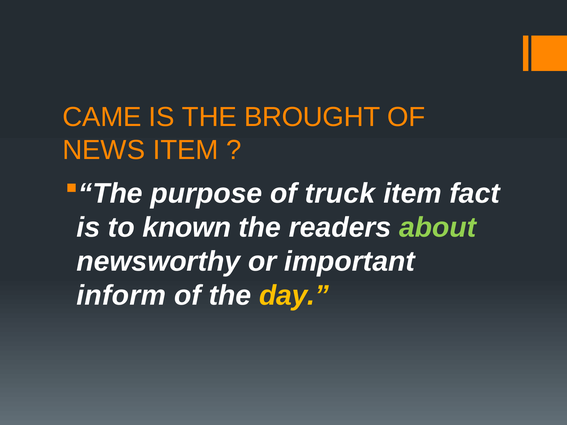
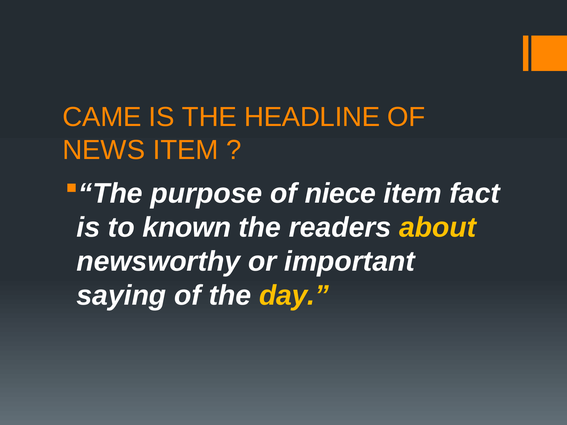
BROUGHT: BROUGHT -> HEADLINE (312, 117)
truck: truck -> niece (340, 194)
about colour: light green -> yellow (438, 228)
inform: inform -> saying (121, 296)
